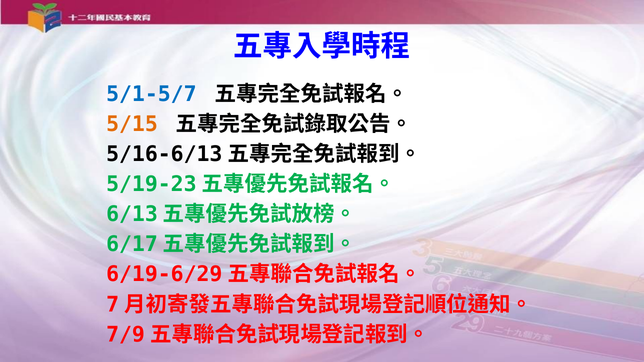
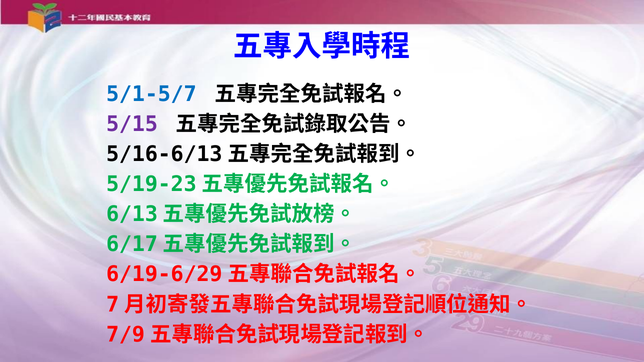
5/15 colour: orange -> purple (132, 124)
